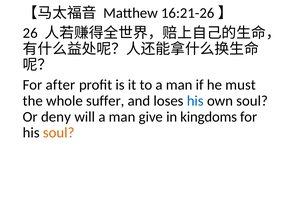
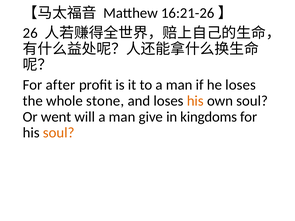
he must: must -> loses (241, 85)
suffer: suffer -> stone (105, 101)
his colour: blue -> orange (195, 101)
deny: deny -> went (56, 117)
